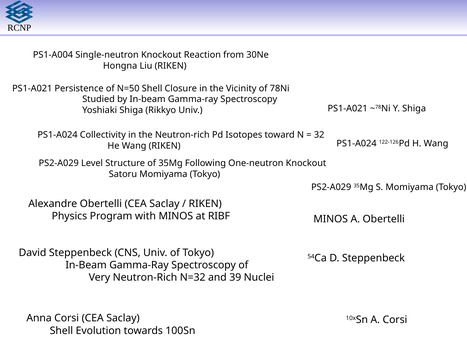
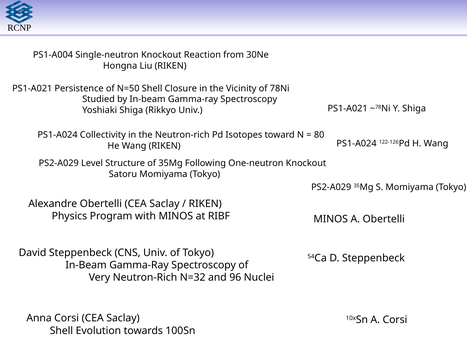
32: 32 -> 80 (319, 135)
39: 39 -> 96 (235, 278)
